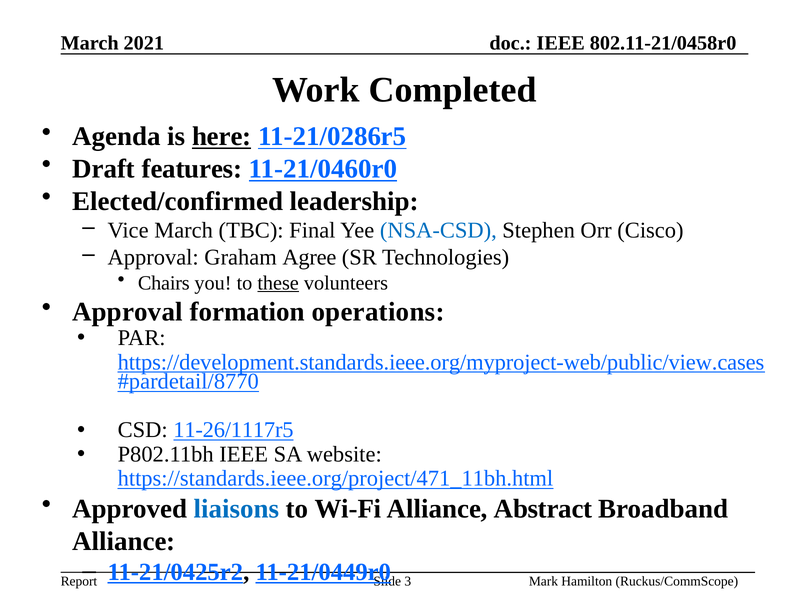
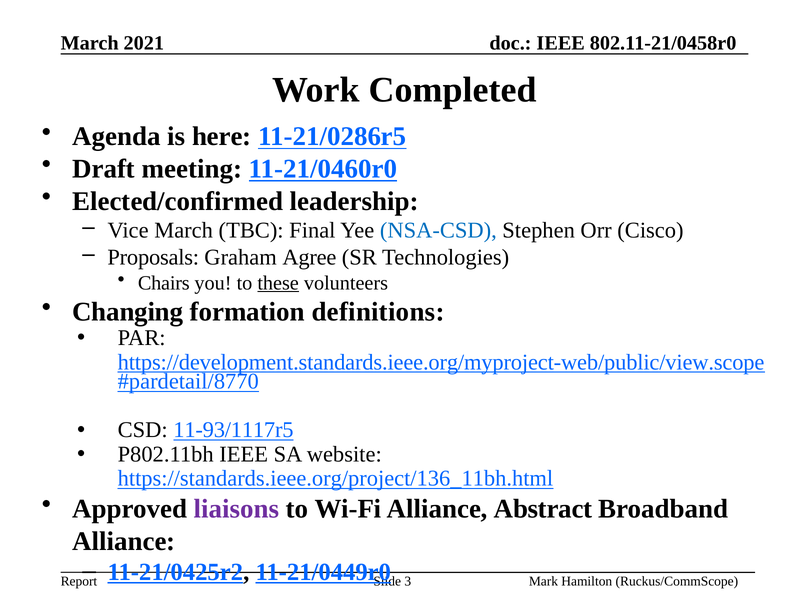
here underline: present -> none (222, 137)
features: features -> meeting (192, 169)
Approval: Approval -> Proposals (153, 258)
Approval: Approval -> Changing (128, 312)
operations: operations -> definitions (378, 312)
https://development.standards.ieee.org/myproject-web/public/view.cases: https://development.standards.ieee.org/myproject-web/public/view.cases -> https://development.standards.ieee.org/myproject-web/public/view.scope (441, 363)
11-26/1117r5: 11-26/1117r5 -> 11-93/1117r5 (233, 431)
https://standards.ieee.org/project/471_11bh.html: https://standards.ieee.org/project/471_11bh.html -> https://standards.ieee.org/project/136_11bh.html (335, 479)
liaisons colour: blue -> purple (236, 509)
